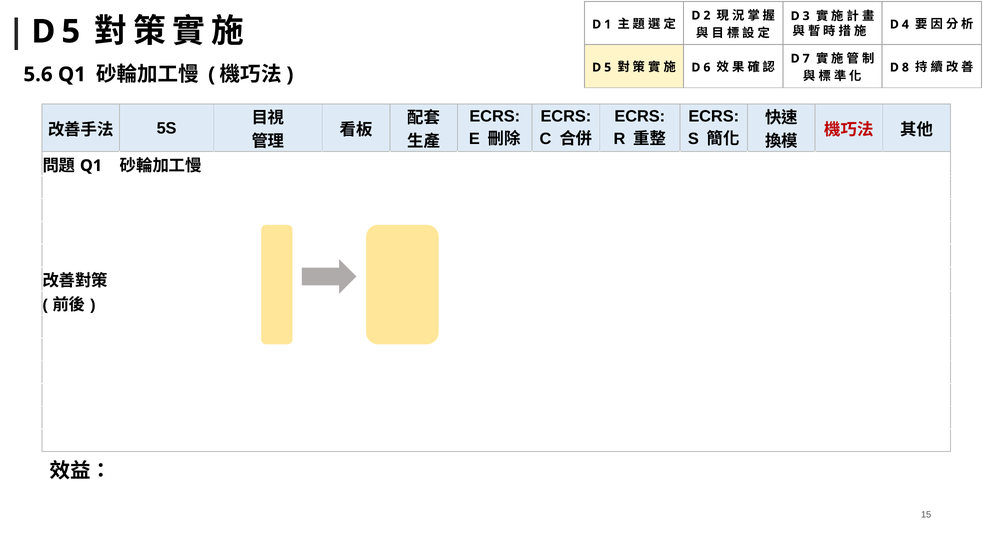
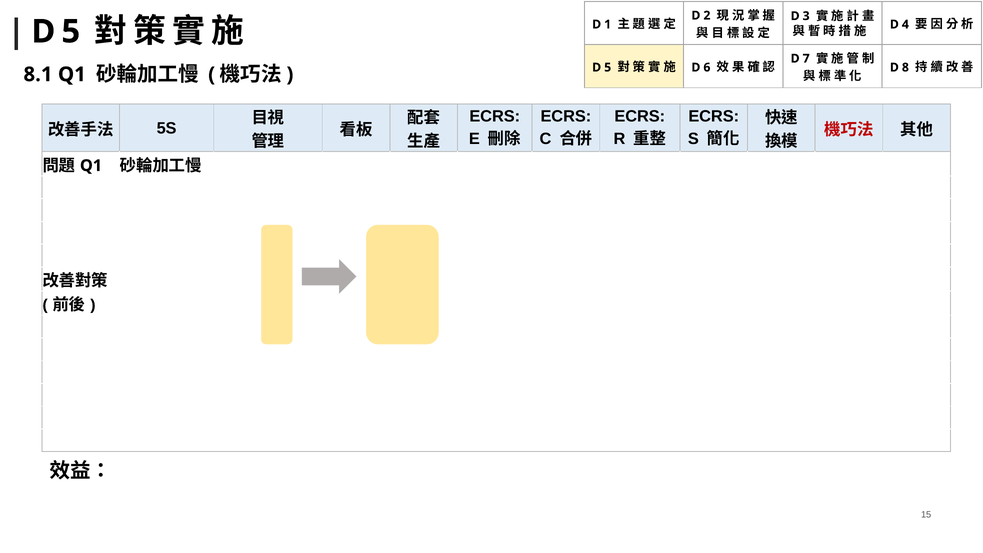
5.6: 5.6 -> 8.1 (38, 74)
